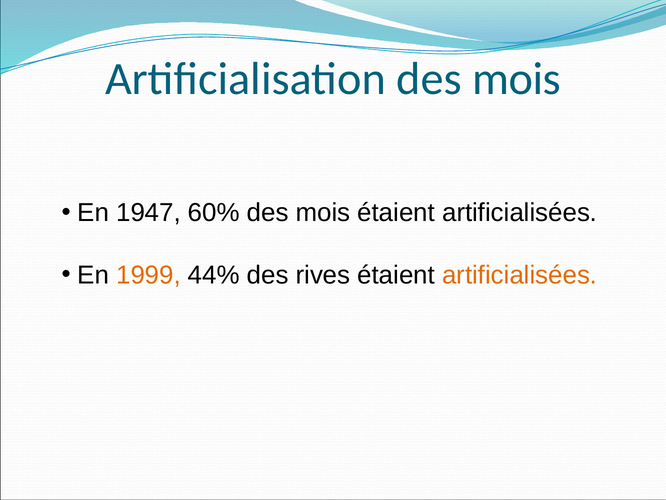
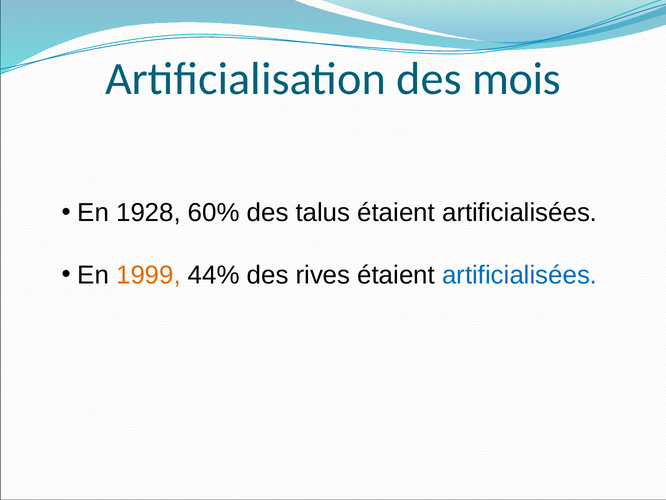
1947: 1947 -> 1928 (148, 213)
60% des mois: mois -> talus (323, 213)
artificialisées colour: orange -> blue (520, 275)
